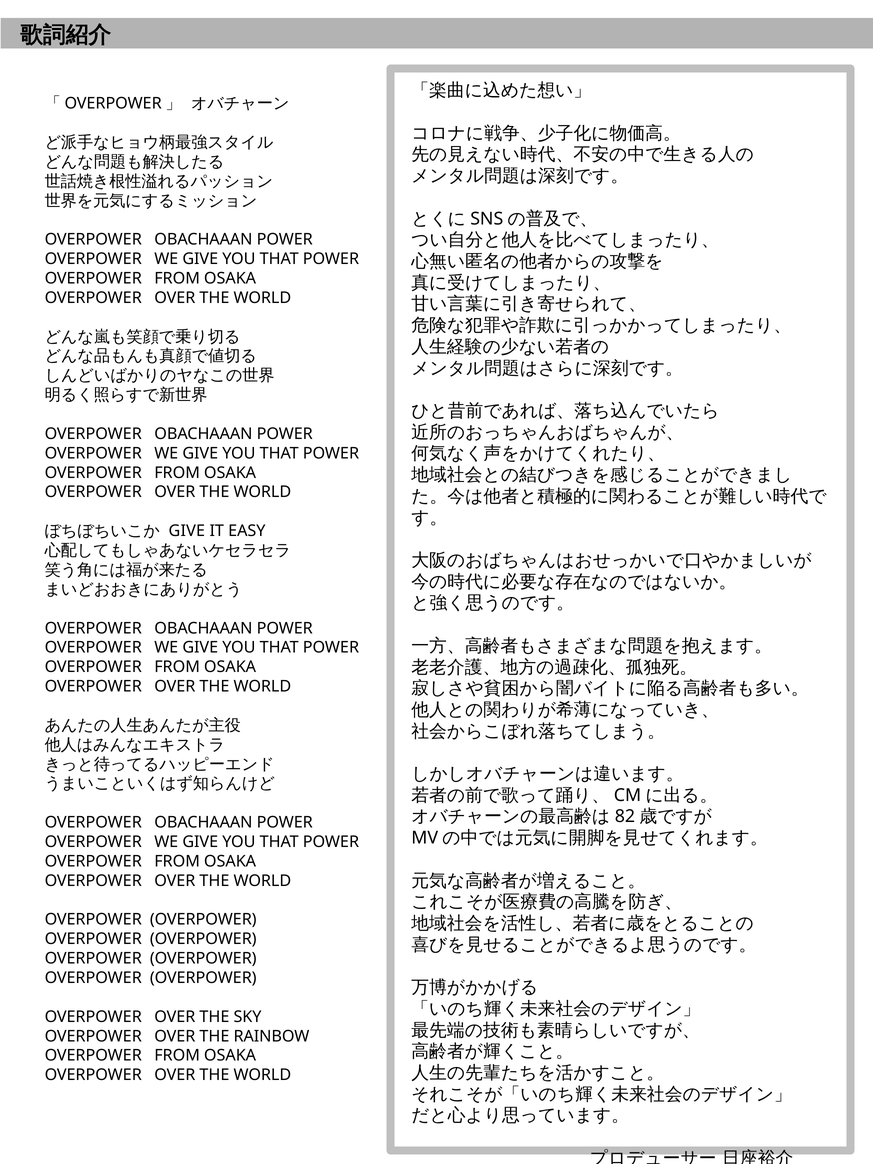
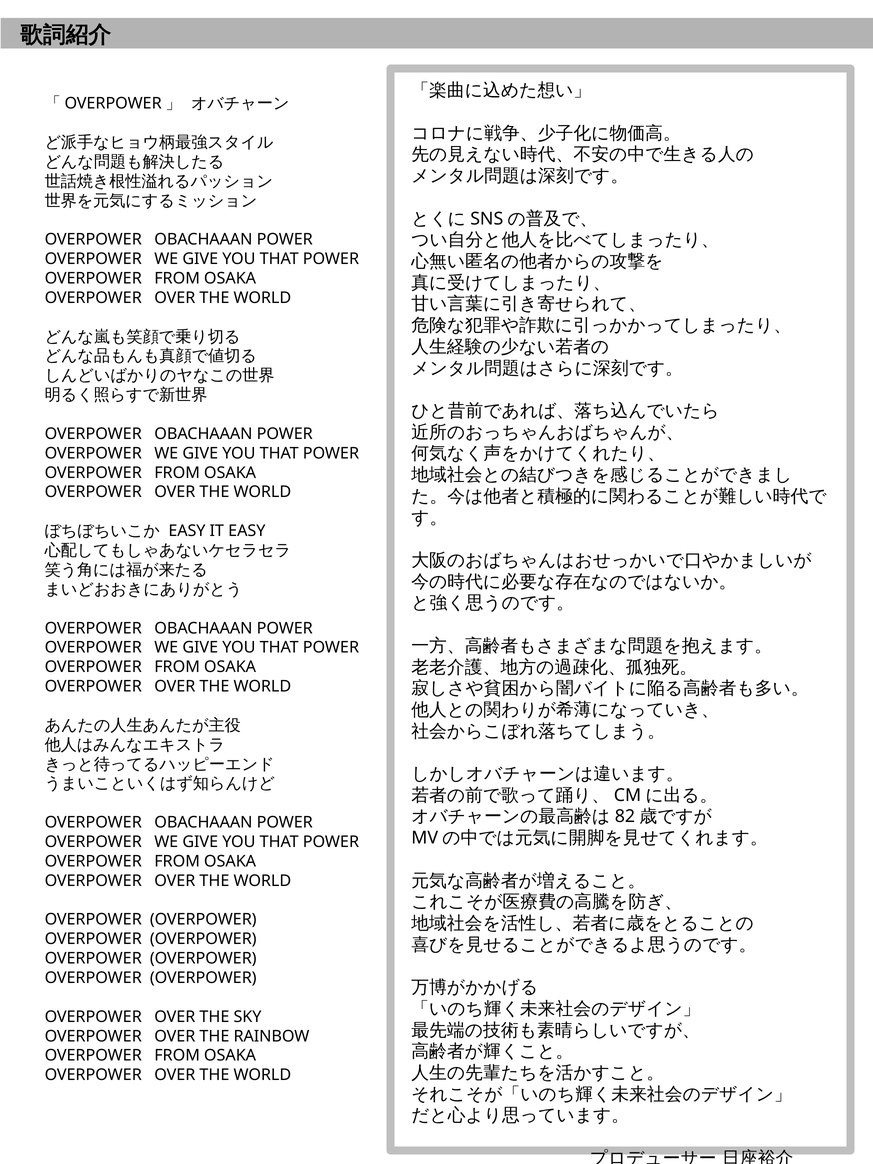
GIVE: GIVE -> EASY (187, 531)
